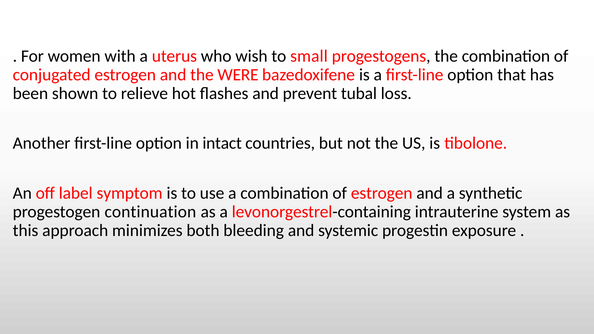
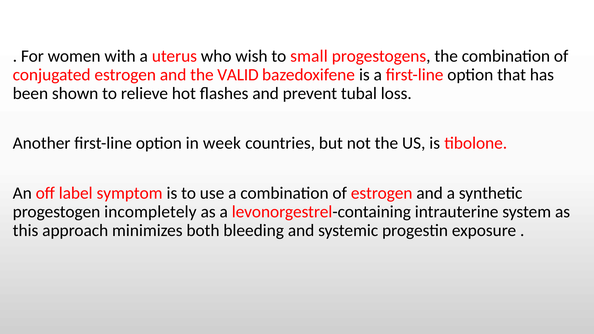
WERE: WERE -> VALID (238, 75)
intact: intact -> week (222, 143)
continuation: continuation -> incompletely (150, 212)
